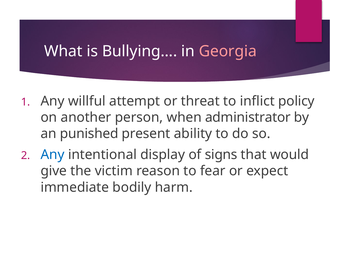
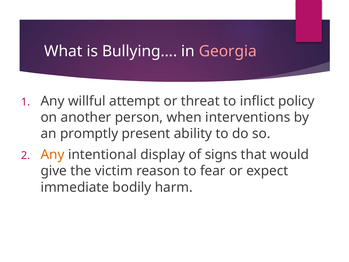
administrator: administrator -> interventions (248, 117)
punished: punished -> promptly (89, 133)
Any colour: blue -> orange (53, 155)
